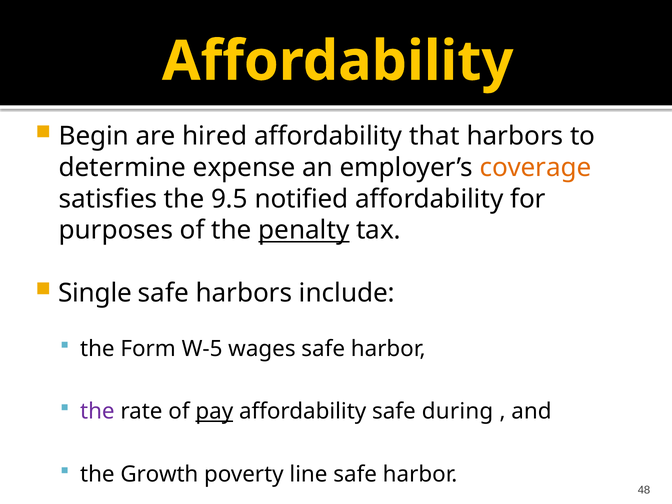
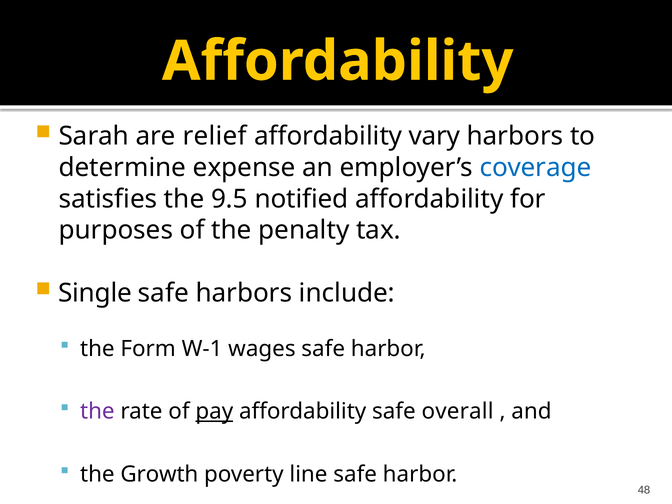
Begin: Begin -> Sarah (94, 136)
hired: hired -> relief (215, 136)
that: that -> vary (435, 136)
coverage colour: orange -> blue (536, 168)
penalty underline: present -> none (304, 230)
W-5: W-5 -> W-1 (202, 349)
during: during -> overall (458, 412)
